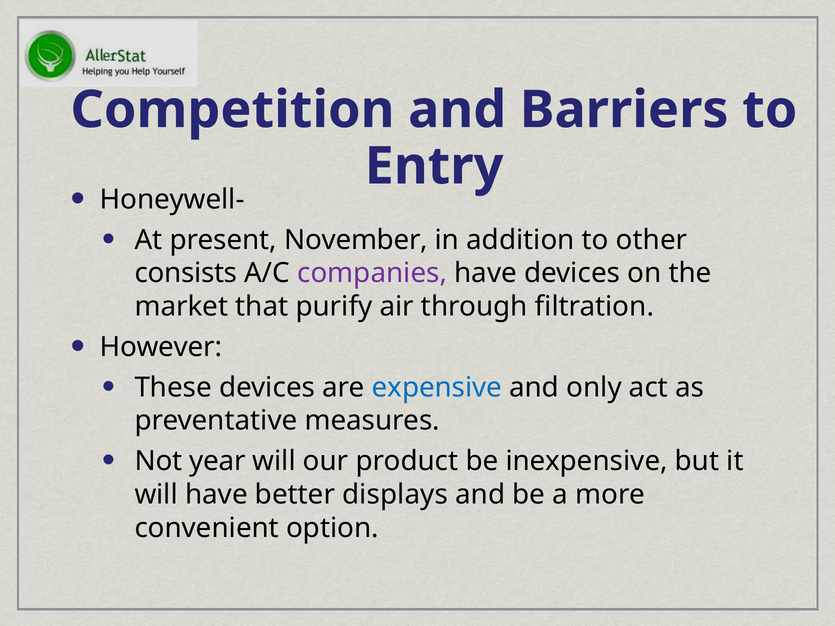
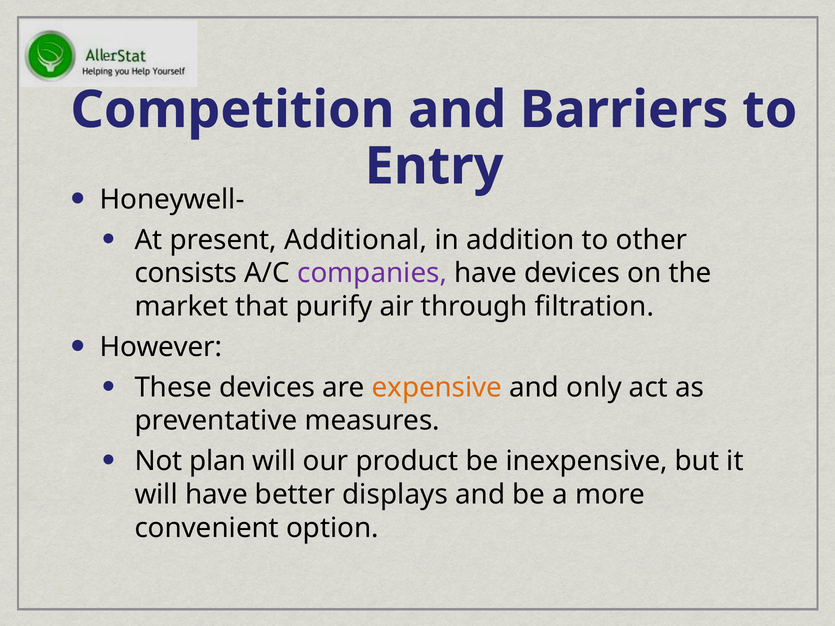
November: November -> Additional (356, 240)
expensive colour: blue -> orange (437, 388)
year: year -> plan (218, 461)
